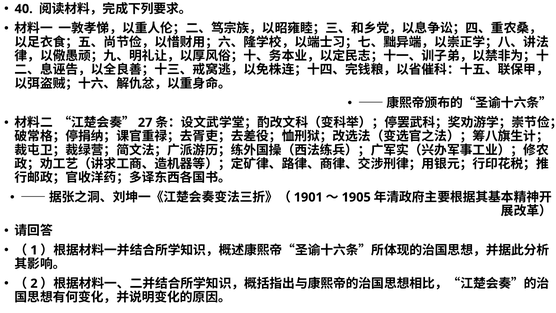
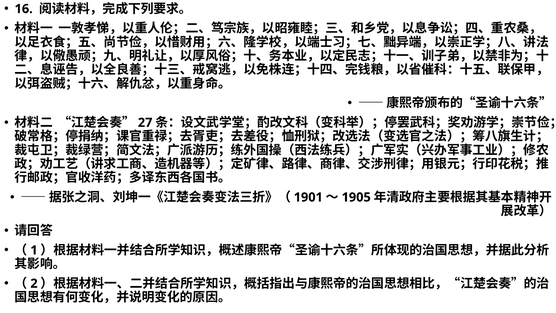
40: 40 -> 16 (24, 9)
